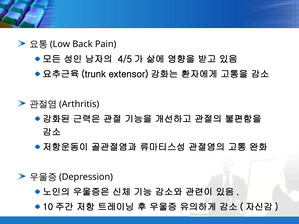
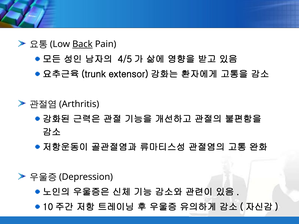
Back underline: none -> present (82, 44)
